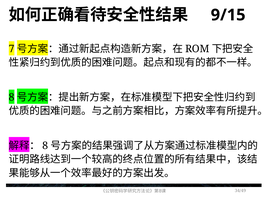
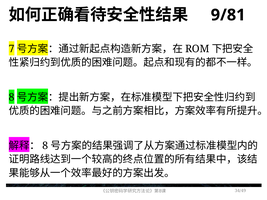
9/15: 9/15 -> 9/81 (228, 15)
